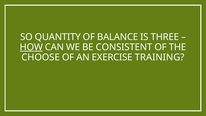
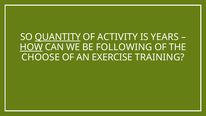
QUANTITY underline: none -> present (58, 37)
BALANCE: BALANCE -> ACTIVITY (118, 37)
THREE: THREE -> YEARS (165, 37)
CONSISTENT: CONSISTENT -> FOLLOWING (124, 47)
